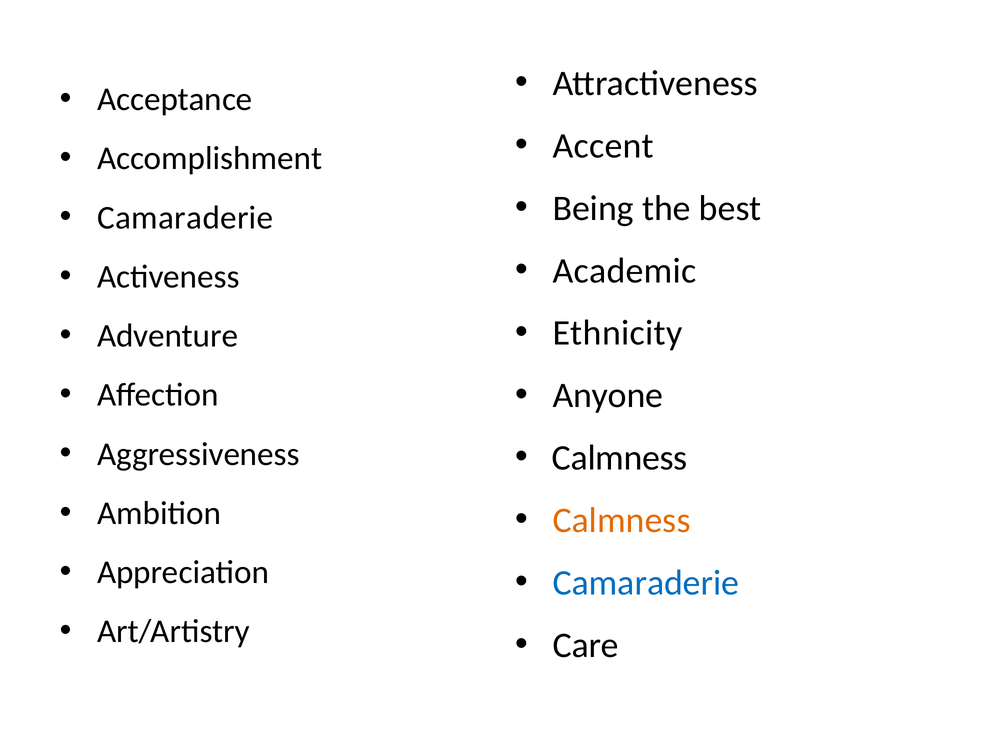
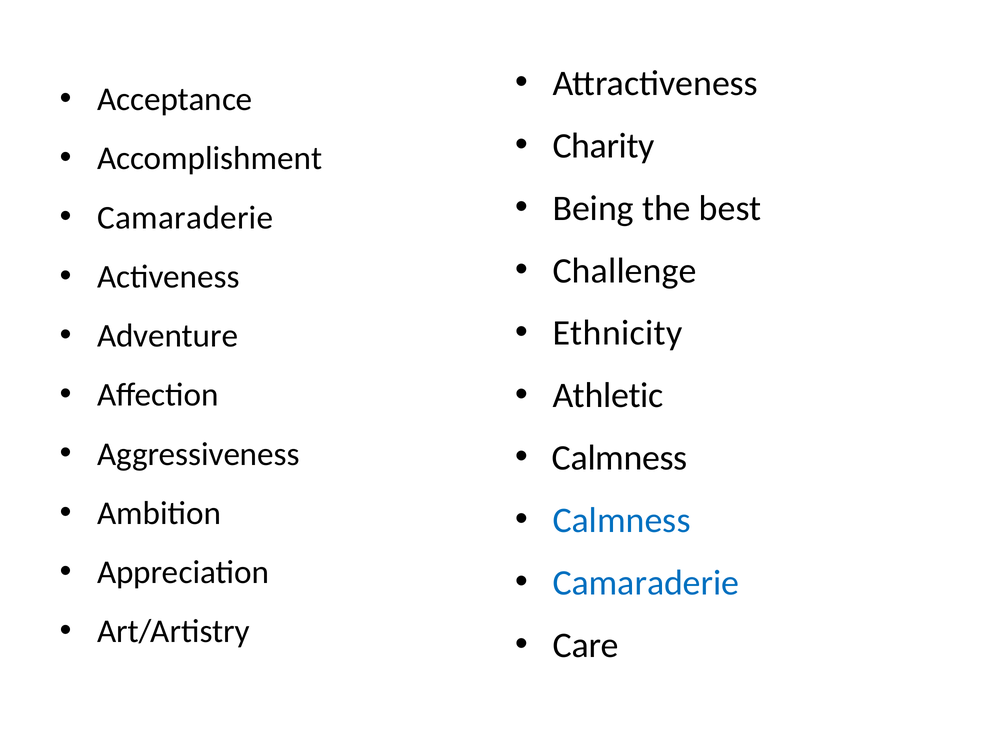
Accent: Accent -> Charity (604, 146)
Academic: Academic -> Challenge (625, 271)
Anyone: Anyone -> Athletic (608, 396)
Calmness colour: orange -> blue (622, 521)
